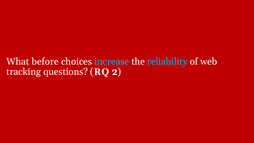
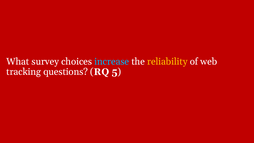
before: before -> survey (45, 61)
reliability colour: light blue -> yellow (167, 61)
2: 2 -> 5 (115, 72)
